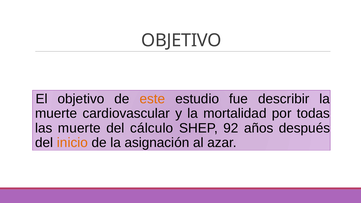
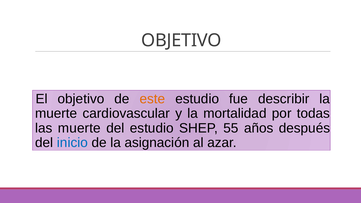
del cálculo: cálculo -> estudio (152, 128)
92: 92 -> 55 (231, 128)
inicio colour: orange -> blue (72, 143)
